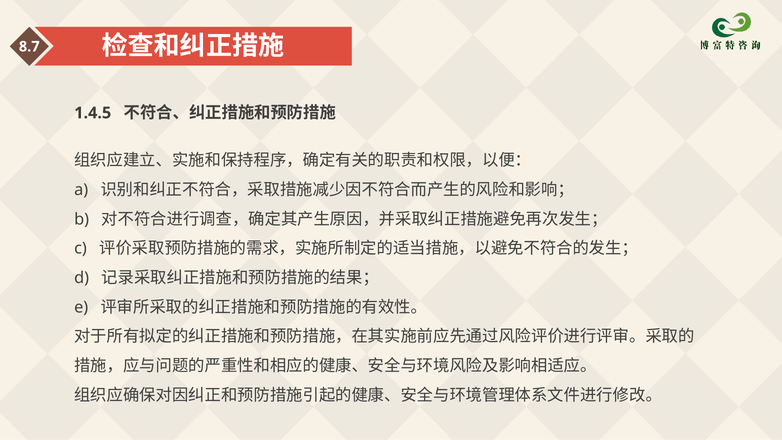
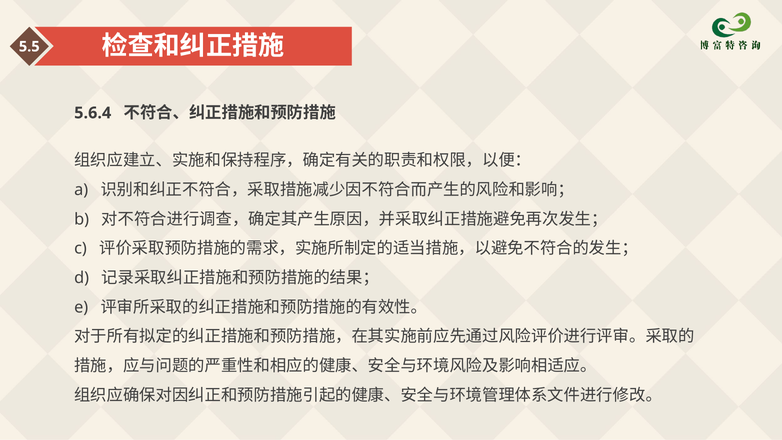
8.7: 8.7 -> 5.5 (29, 47)
1.4.5: 1.4.5 -> 5.6.4 (93, 113)
